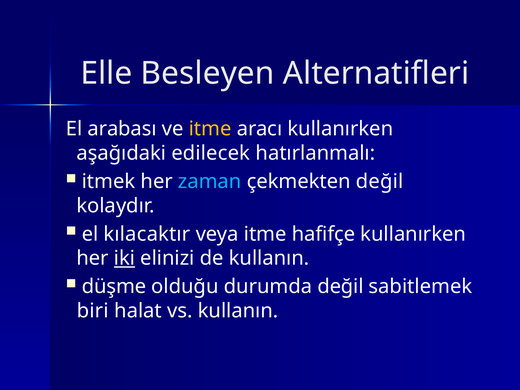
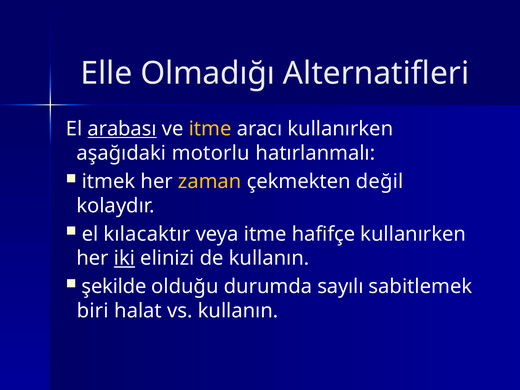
Besleyen: Besleyen -> Olmadığı (208, 73)
arabası underline: none -> present (122, 129)
edilecek: edilecek -> motorlu (211, 153)
zaman colour: light blue -> yellow (210, 181)
düşme: düşme -> şekilde (114, 287)
durumda değil: değil -> sayılı (340, 287)
